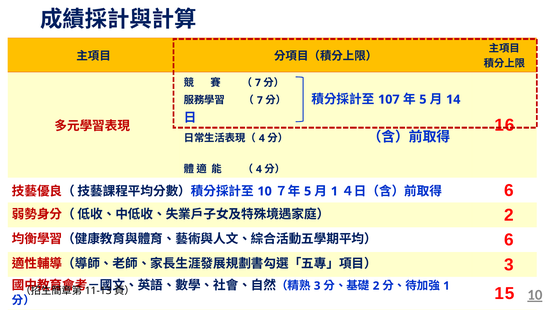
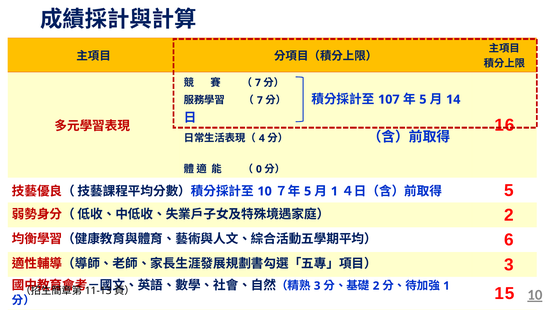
4: 4 -> 0 (259, 169)
6: 6 -> 5 (509, 190)
